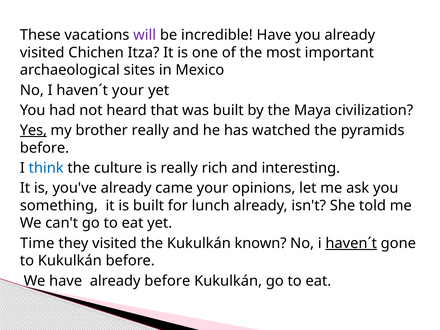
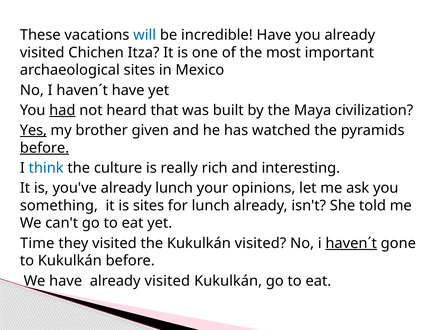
will colour: purple -> blue (145, 35)
haven´t your: your -> have (128, 90)
had underline: none -> present (62, 110)
brother really: really -> given (150, 130)
before underline: none -> present (45, 148)
already came: came -> lunch (174, 188)
is built: built -> sites (149, 206)
Kukulkán known: known -> visited (260, 243)
have already before: before -> visited (167, 281)
